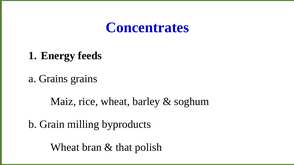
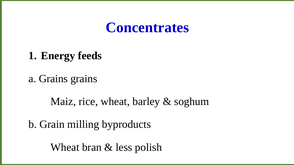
that: that -> less (124, 148)
